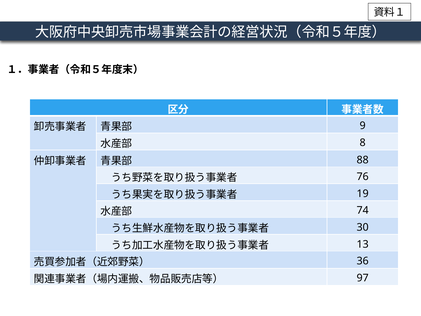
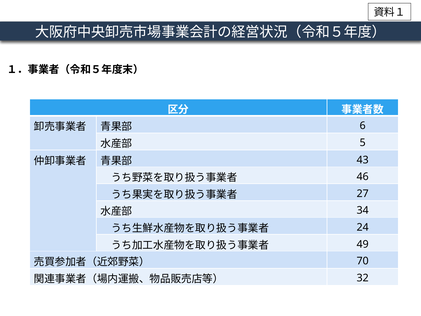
9: 9 -> 6 (363, 126)
8: 8 -> 5 (363, 143)
88: 88 -> 43 (363, 160)
76: 76 -> 46 (363, 177)
19: 19 -> 27 (363, 193)
74: 74 -> 34 (363, 210)
30: 30 -> 24 (363, 227)
13: 13 -> 49 (363, 244)
36: 36 -> 70 (363, 261)
97: 97 -> 32 (363, 278)
